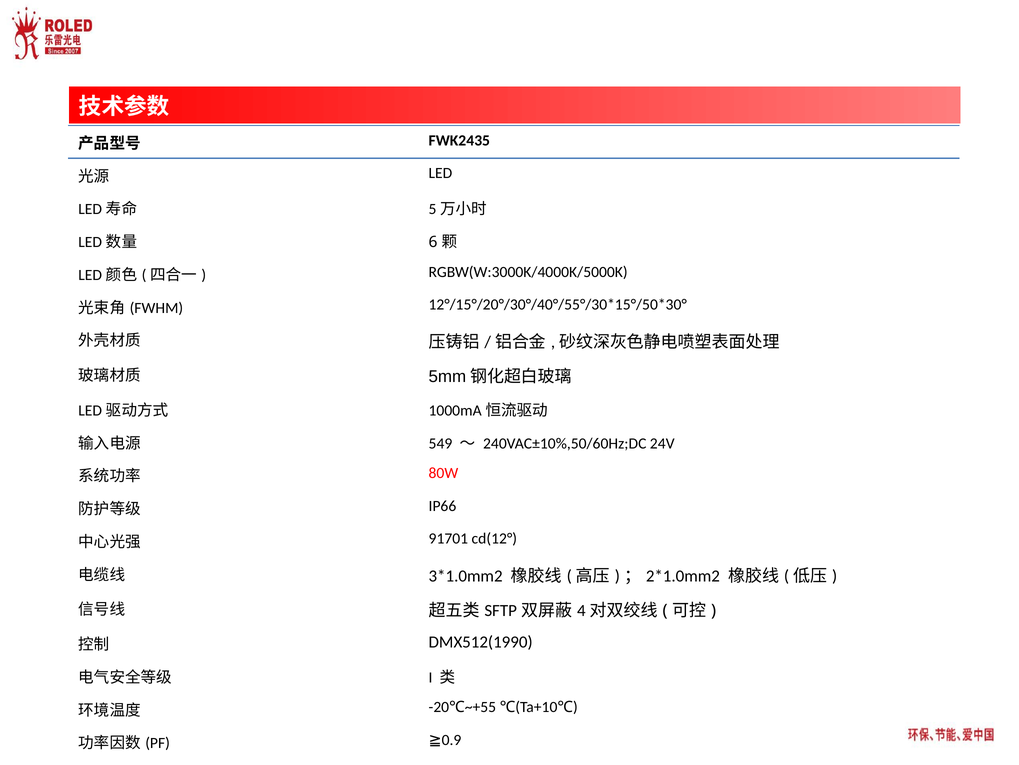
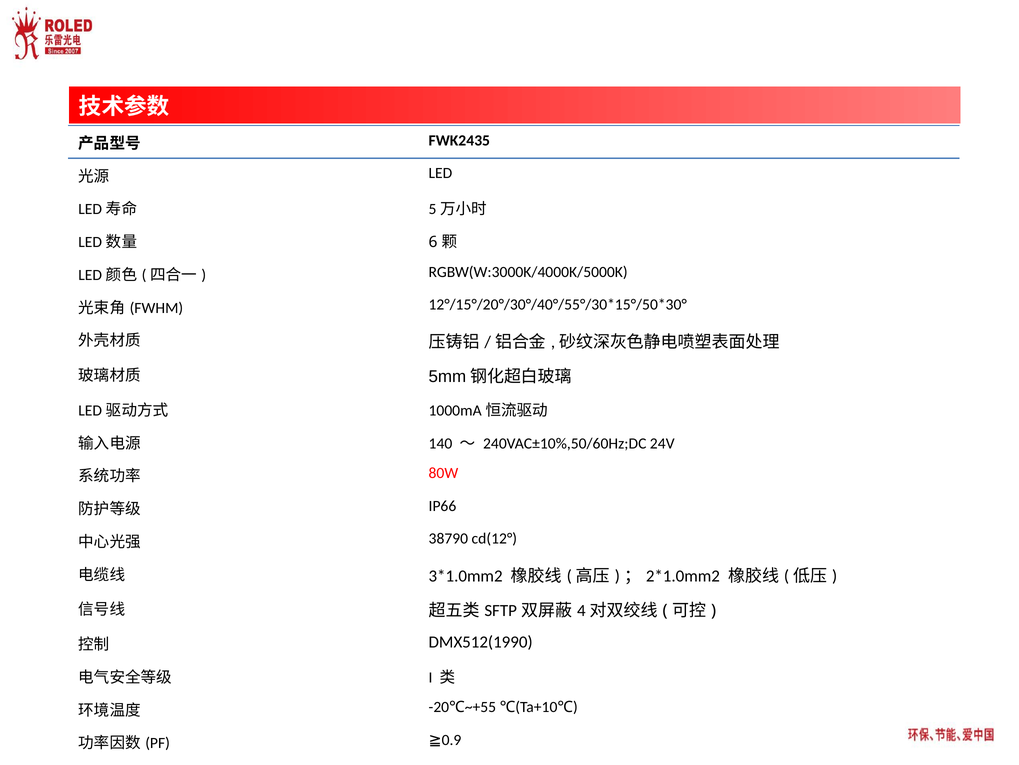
549: 549 -> 140 (440, 443)
91701: 91701 -> 38790 (448, 538)
